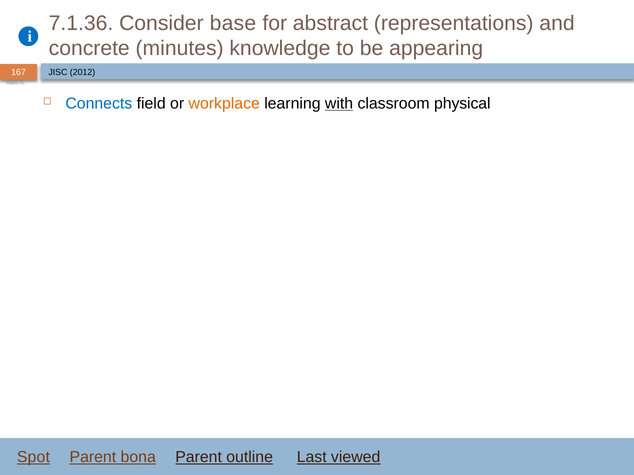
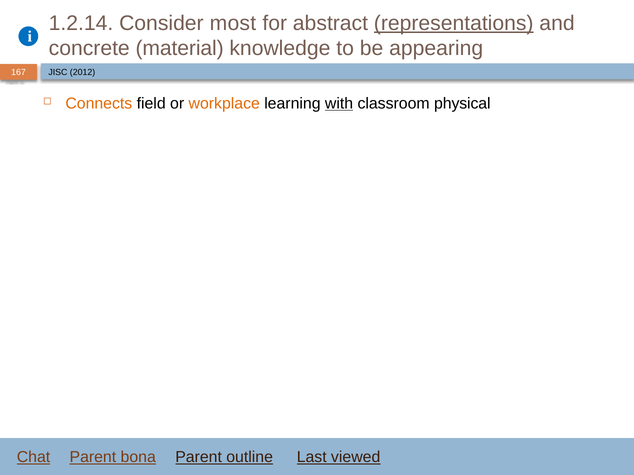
7.1.36: 7.1.36 -> 1.2.14 (81, 23)
base: base -> most (233, 23)
representations underline: none -> present (454, 23)
minutes: minutes -> material (180, 48)
Connects colour: blue -> orange (99, 104)
Spot: Spot -> Chat (34, 458)
